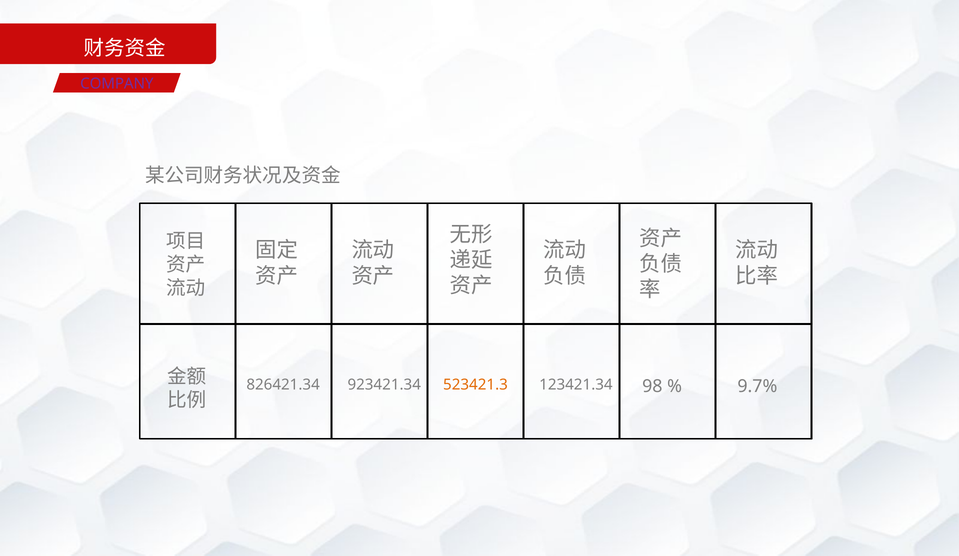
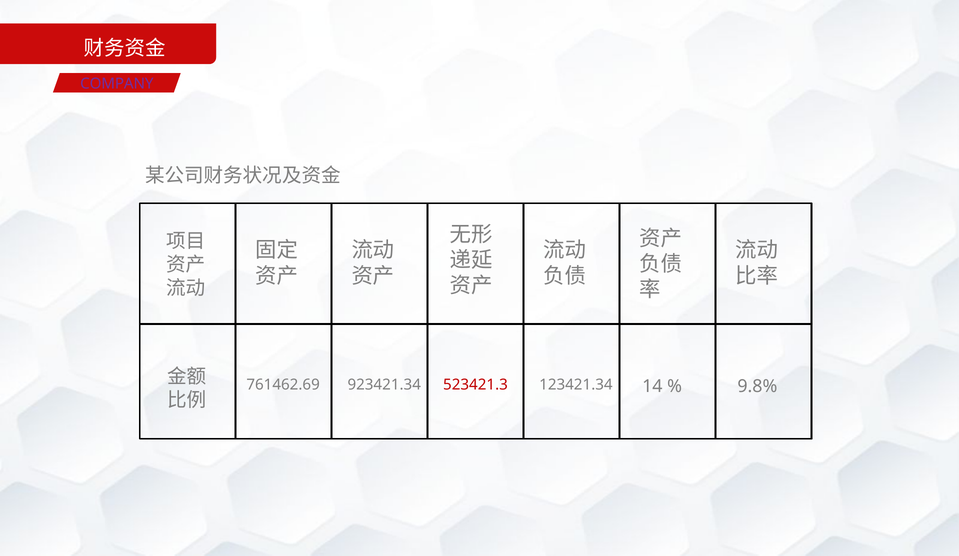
826421.34: 826421.34 -> 761462.69 (283, 384)
523421.3 colour: orange -> red (475, 384)
98: 98 -> 14 (652, 386)
9.7%: 9.7% -> 9.8% (757, 386)
